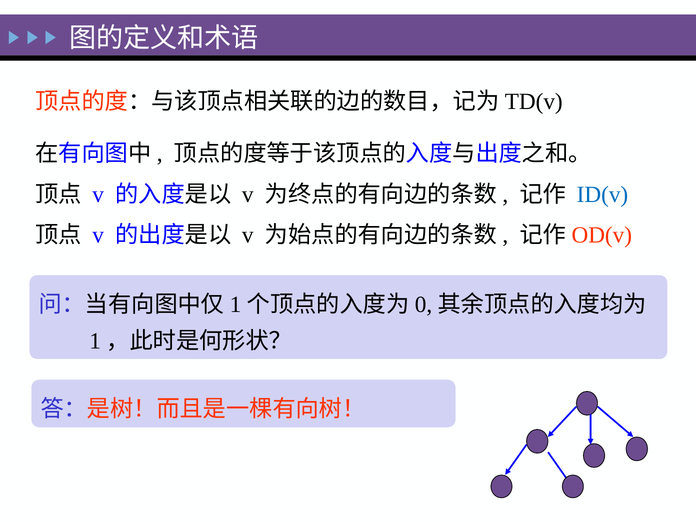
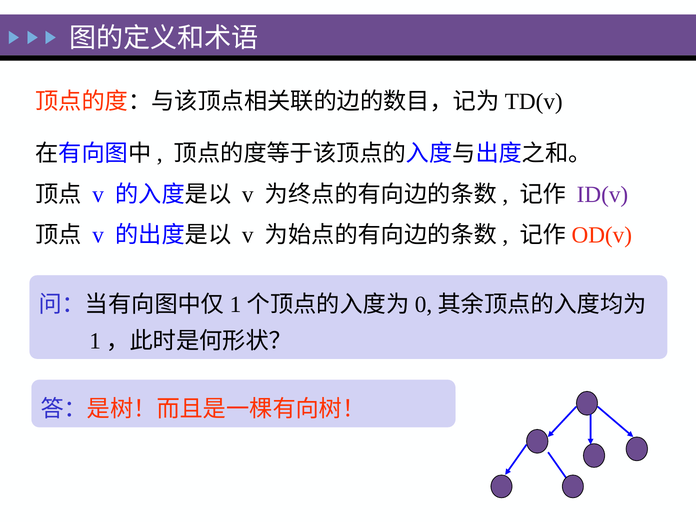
ID(v colour: blue -> purple (602, 195)
